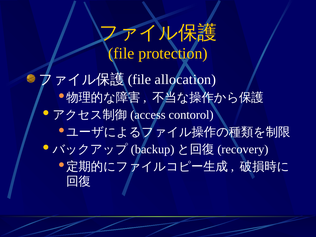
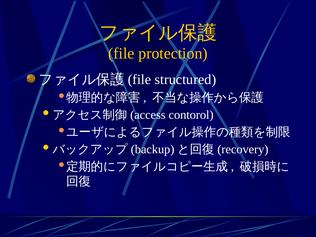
allocation: allocation -> structured (185, 79)
